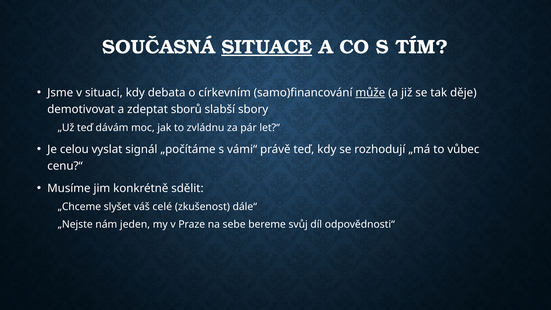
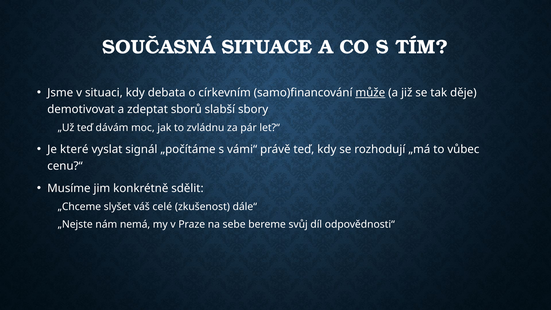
SITUACE underline: present -> none (267, 47)
celou: celou -> které (74, 149)
jeden: jeden -> nemá (135, 224)
